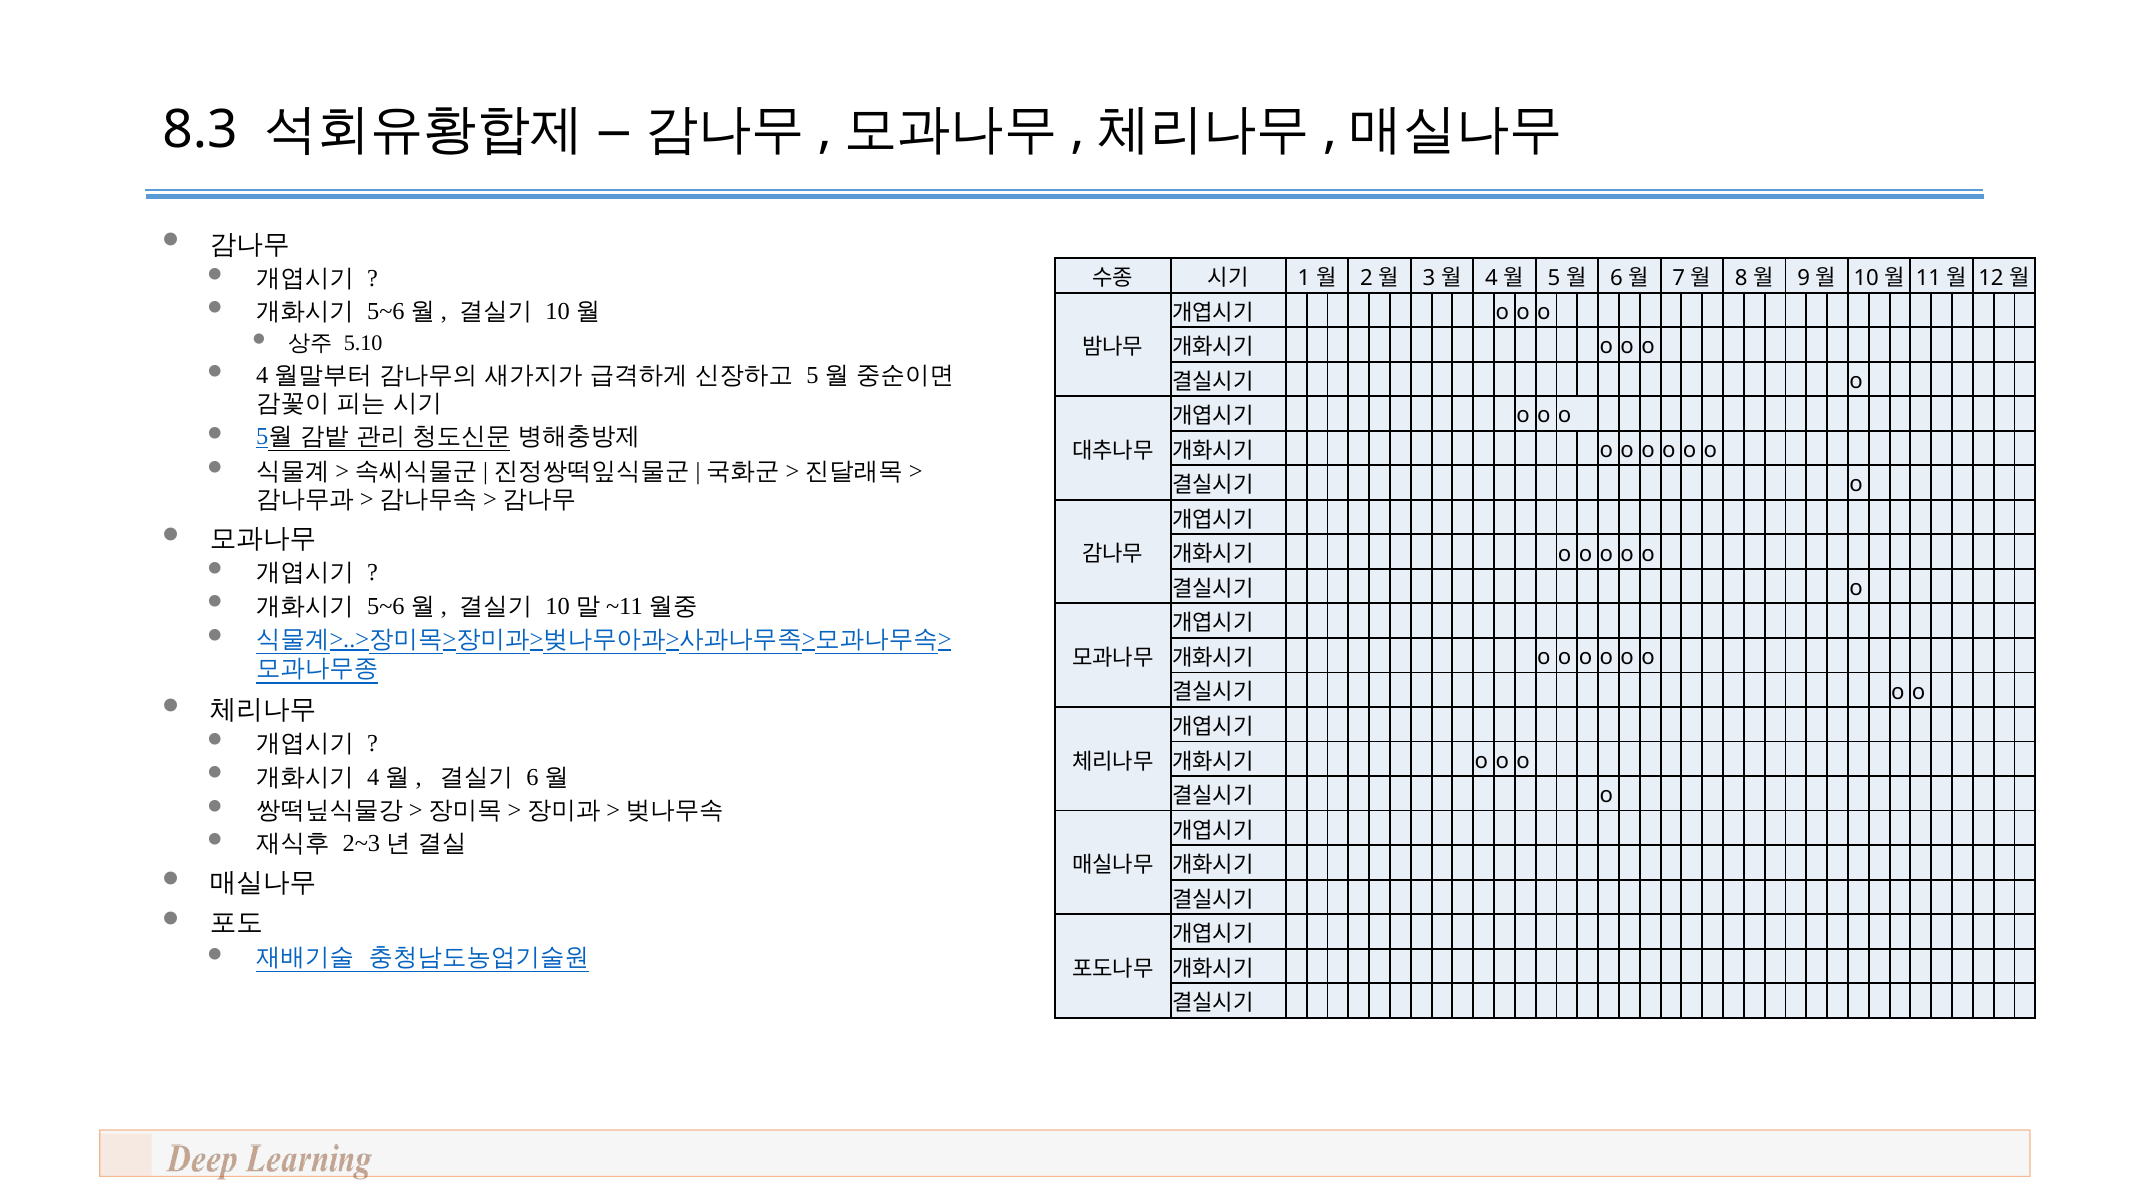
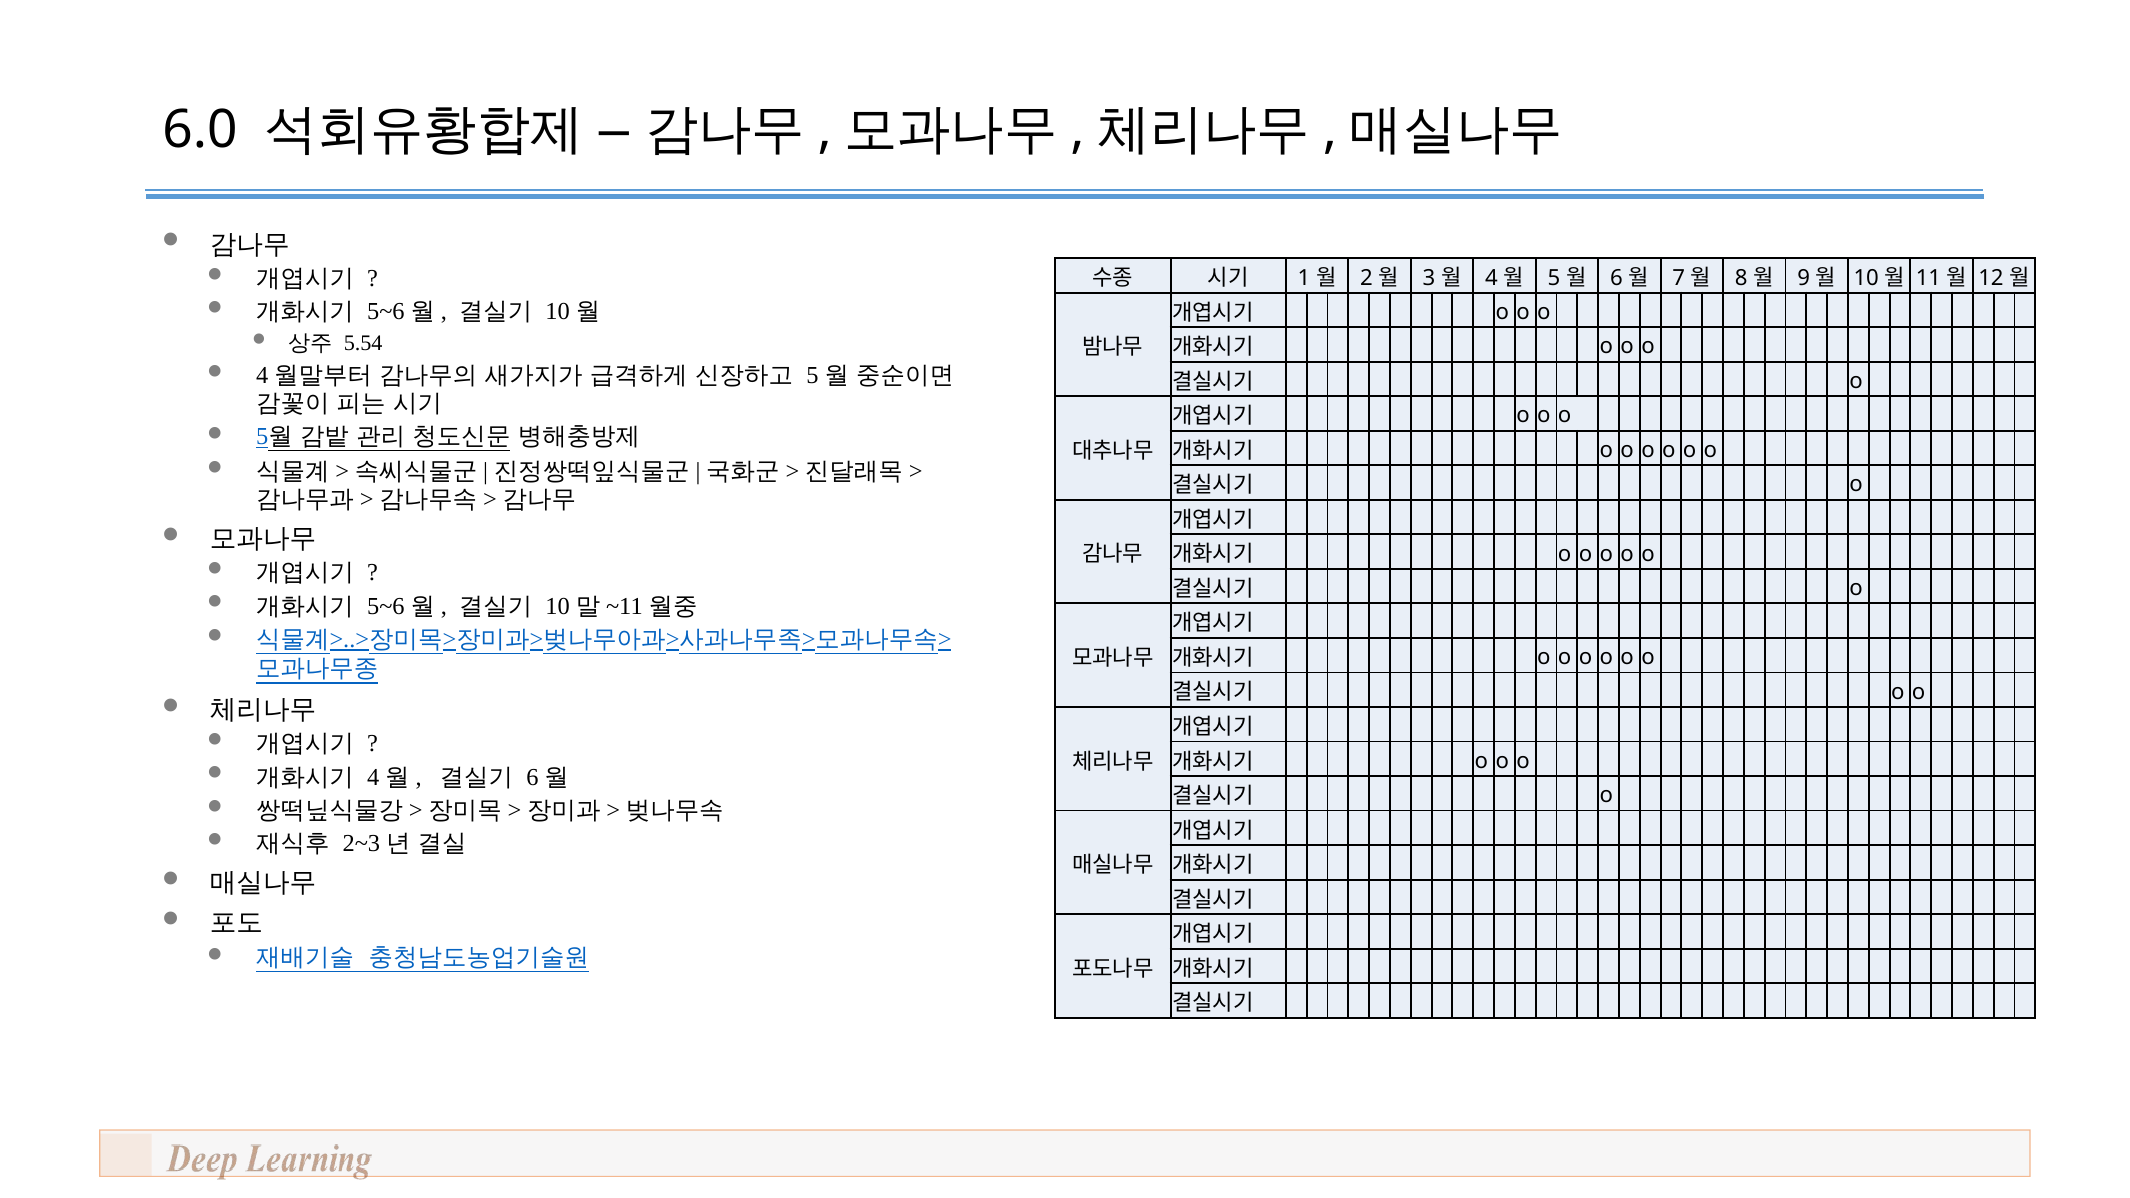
8.3: 8.3 -> 6.0 (200, 130)
5.10: 5.10 -> 5.54 (363, 343)
